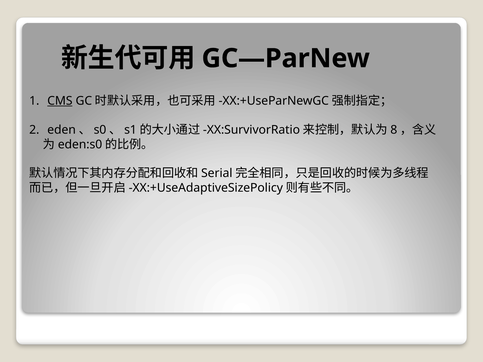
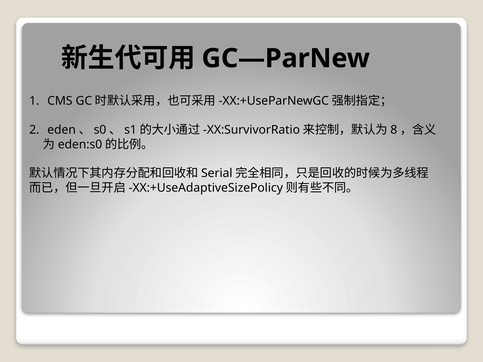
CMS underline: present -> none (60, 101)
